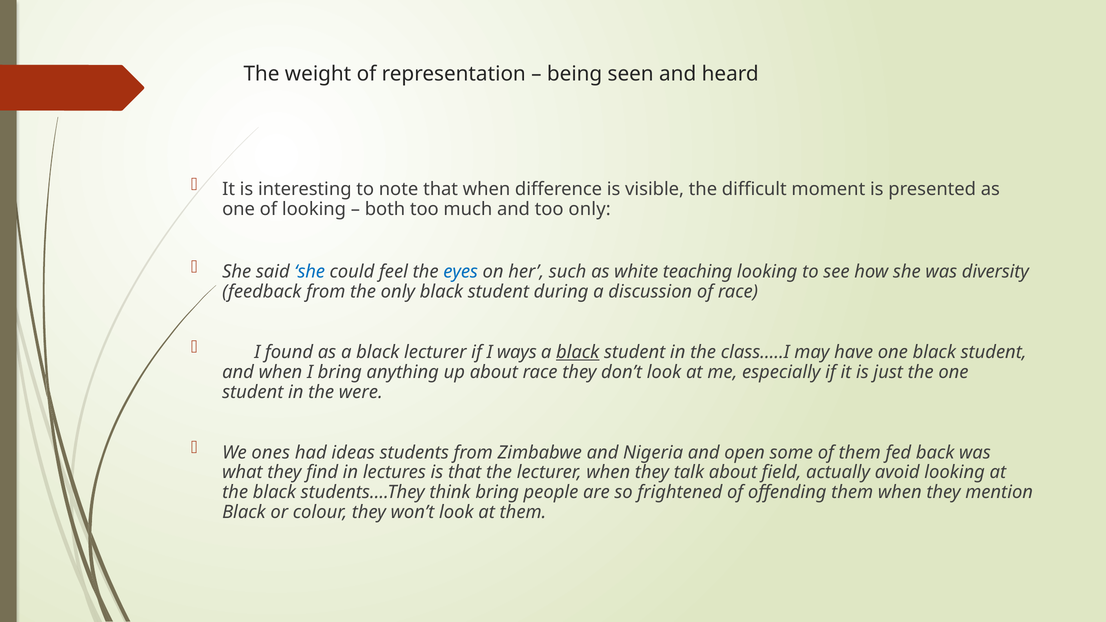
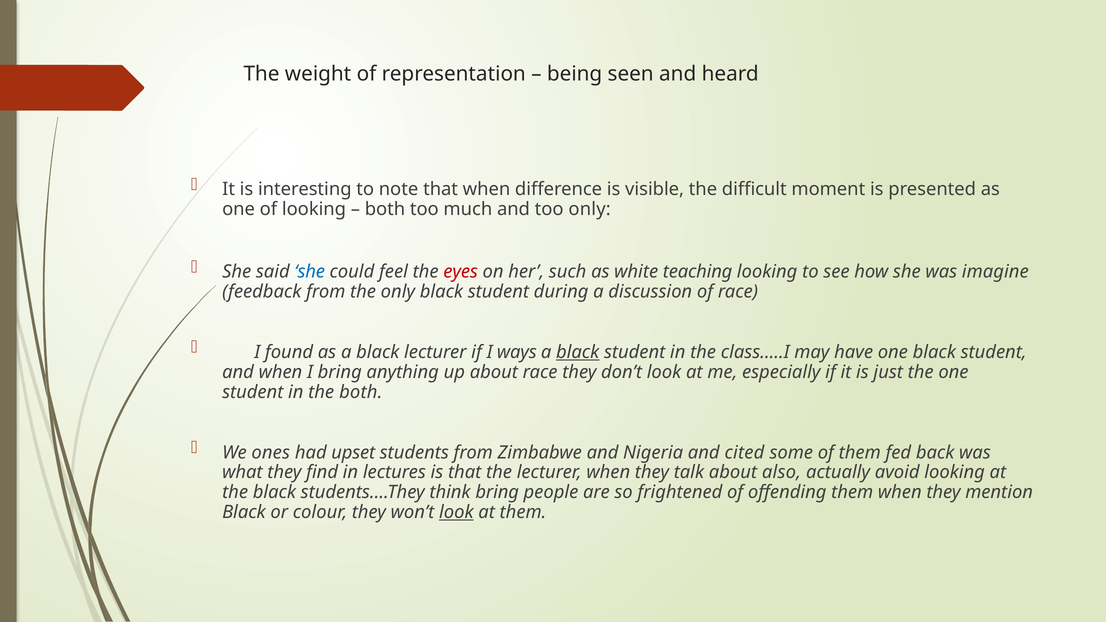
eyes colour: blue -> red (461, 272)
diversity: diversity -> imagine (995, 272)
the were: were -> both (361, 392)
ideas: ideas -> upset (353, 453)
open: open -> cited (744, 453)
field: field -> also (781, 472)
look underline: none -> present (456, 512)
